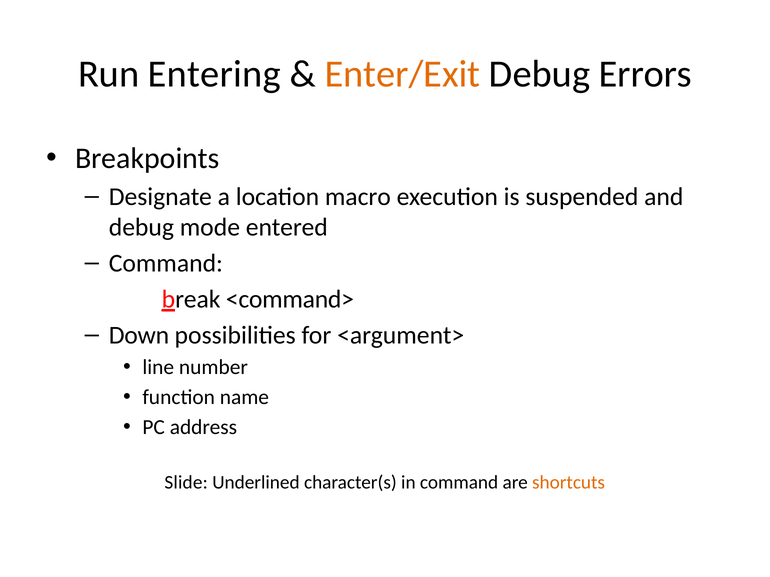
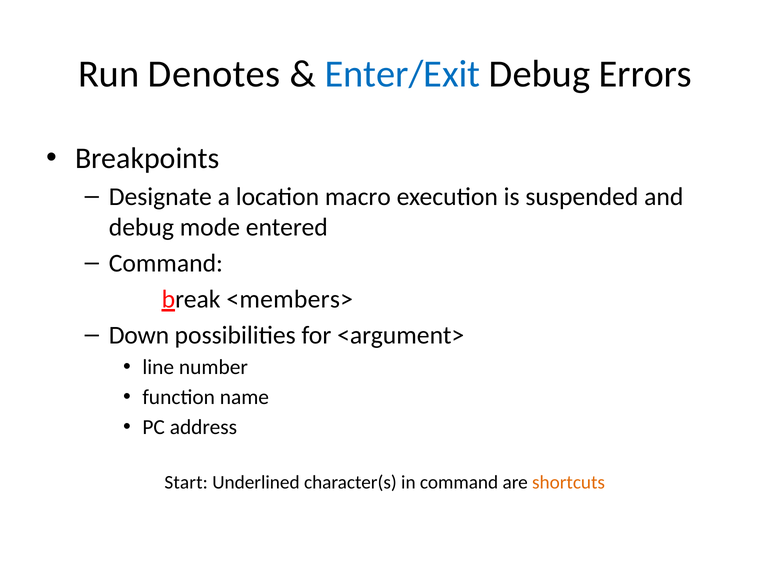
Entering: Entering -> Denotes (214, 74)
Enter/Exit colour: orange -> blue (402, 74)
<command>: <command> -> <members> (290, 300)
Slide: Slide -> Start (186, 483)
